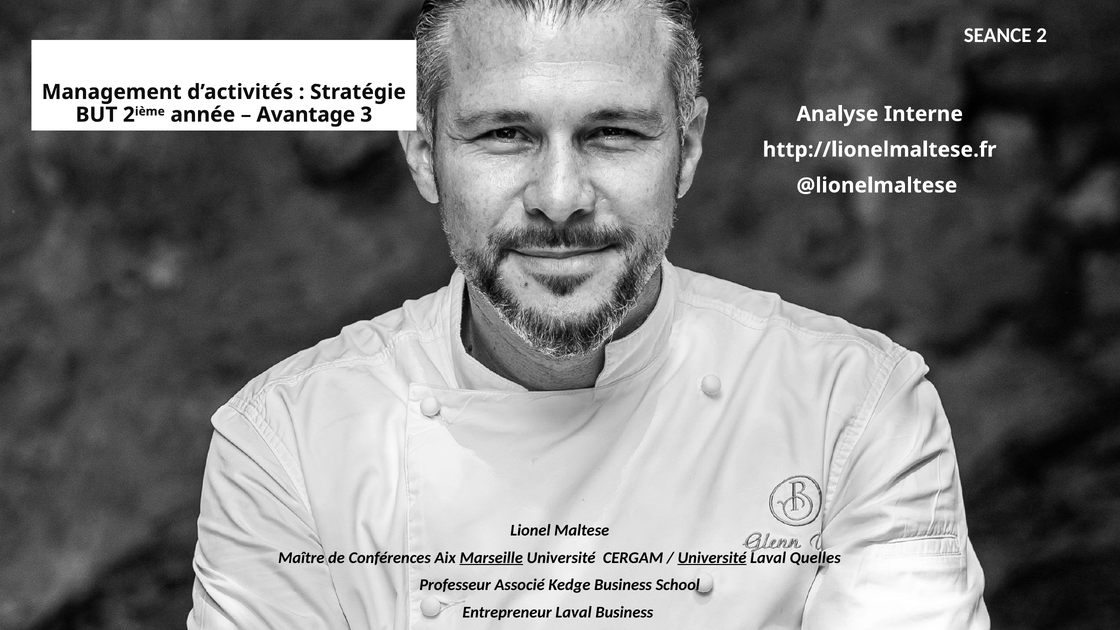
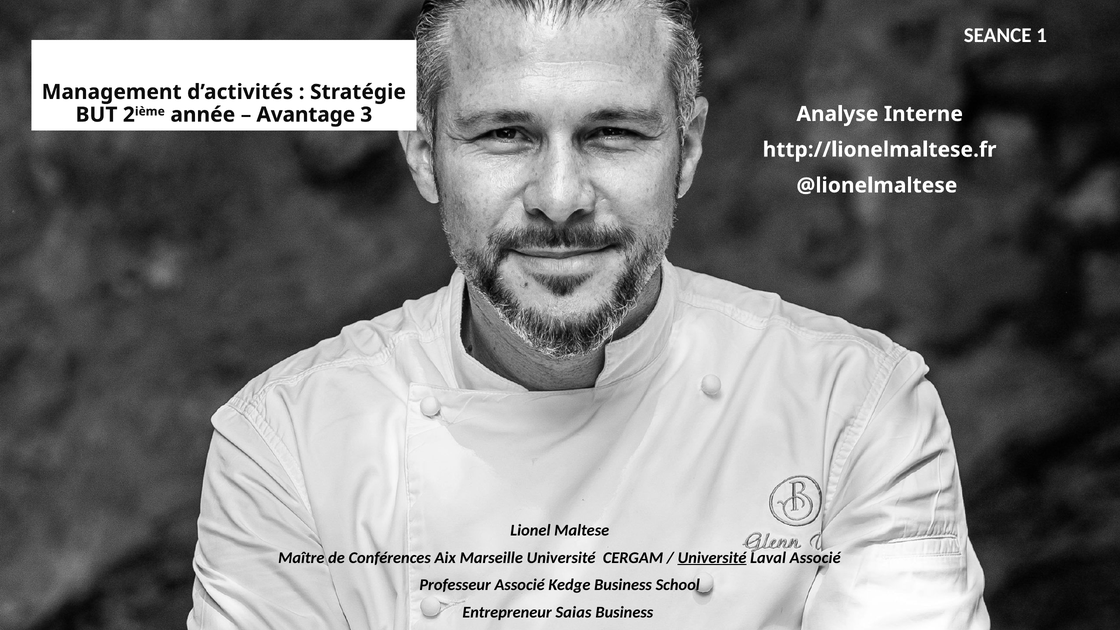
2: 2 -> 1 (1042, 35)
Marseille underline: present -> none (491, 558)
Laval Quelles: Quelles -> Associé (815, 558)
Entrepreneur Laval: Laval -> Saias (574, 612)
